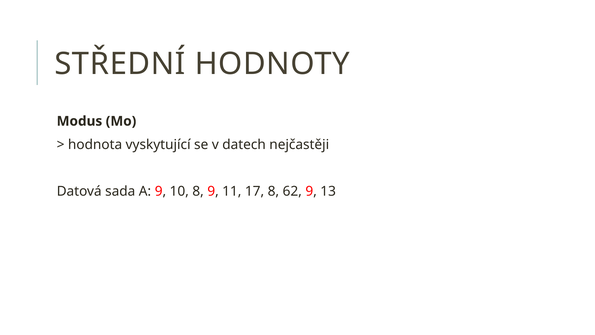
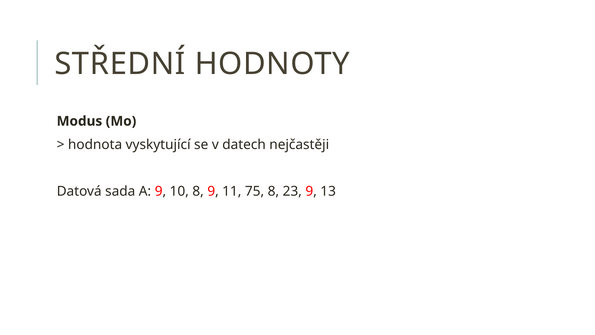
17: 17 -> 75 (255, 191)
62: 62 -> 23 (292, 191)
